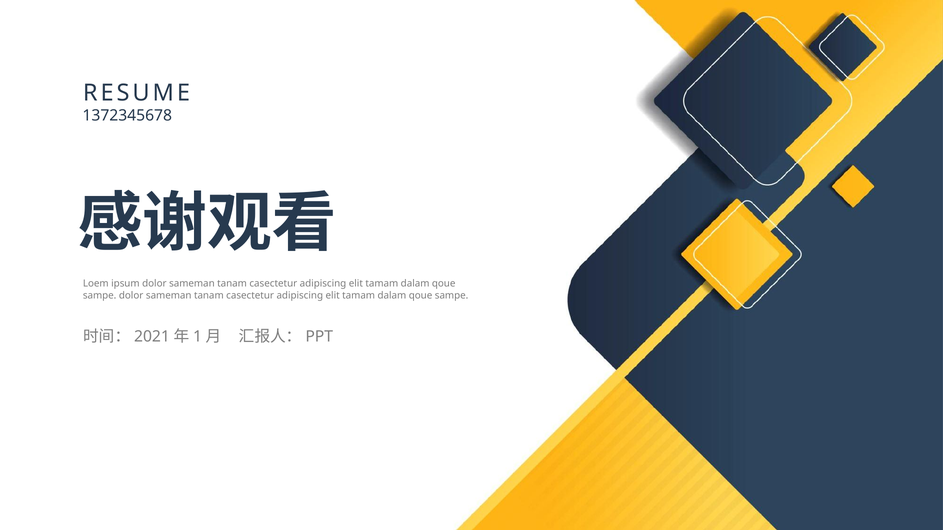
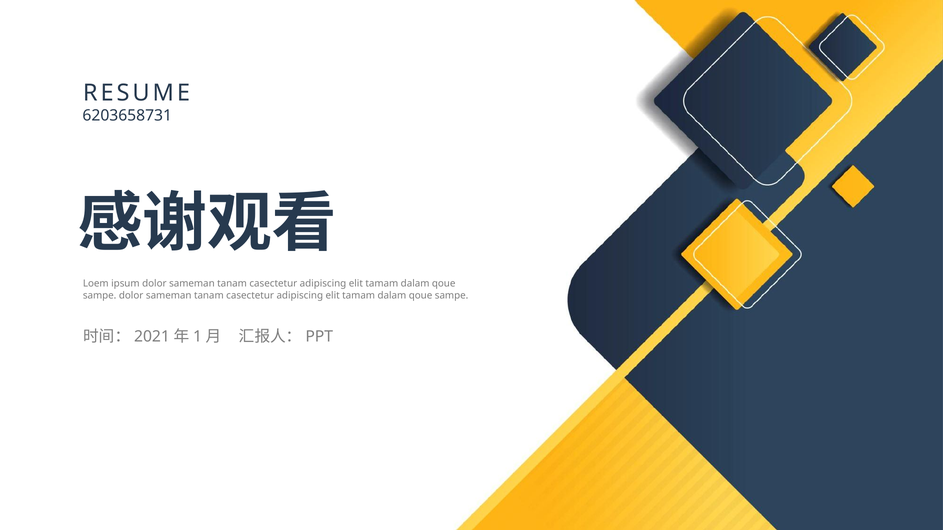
1372345678: 1372345678 -> 6203658731 (127, 116)
